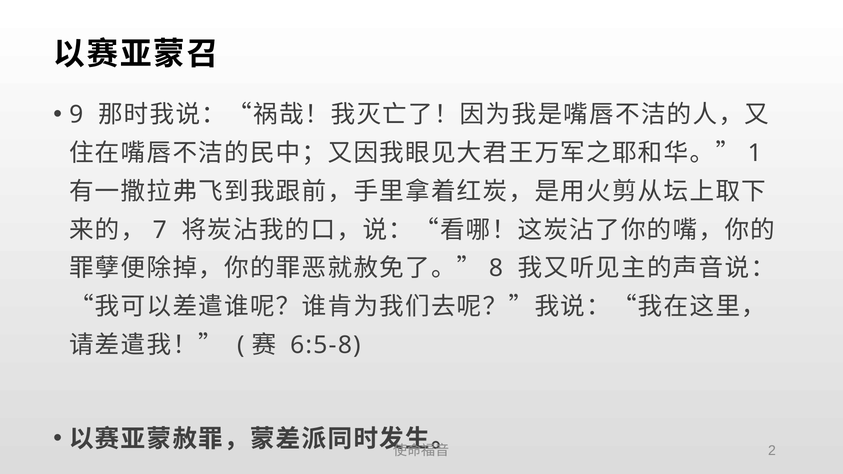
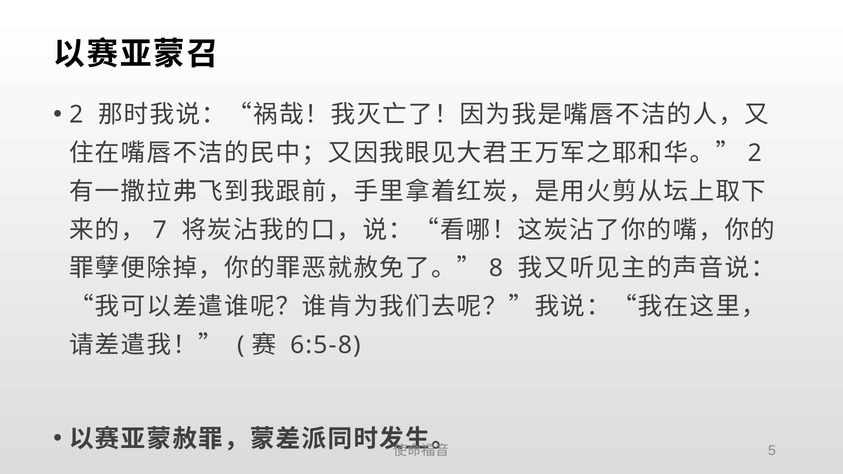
9: 9 -> 2 (76, 115)
1: 1 -> 2 (755, 153)
2: 2 -> 5 (772, 451)
